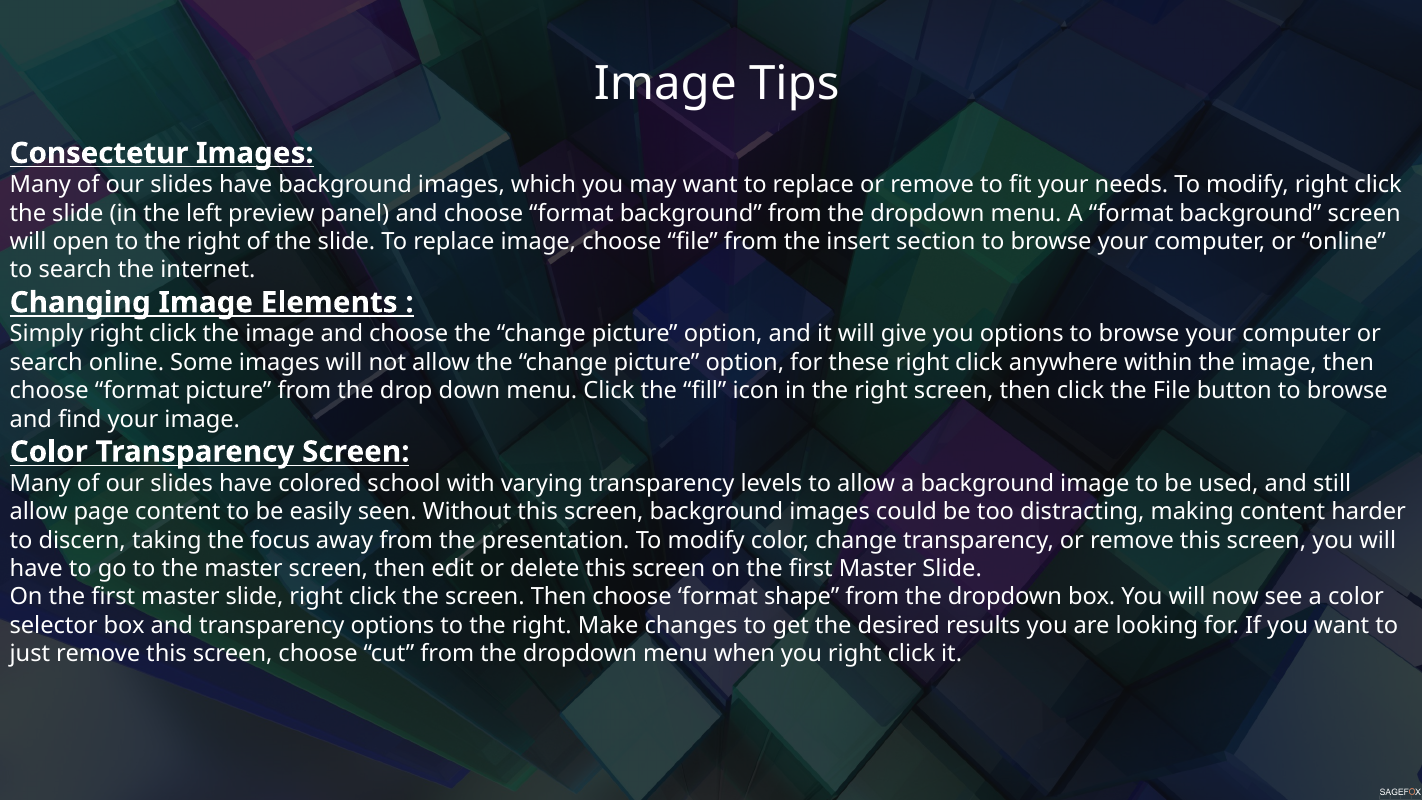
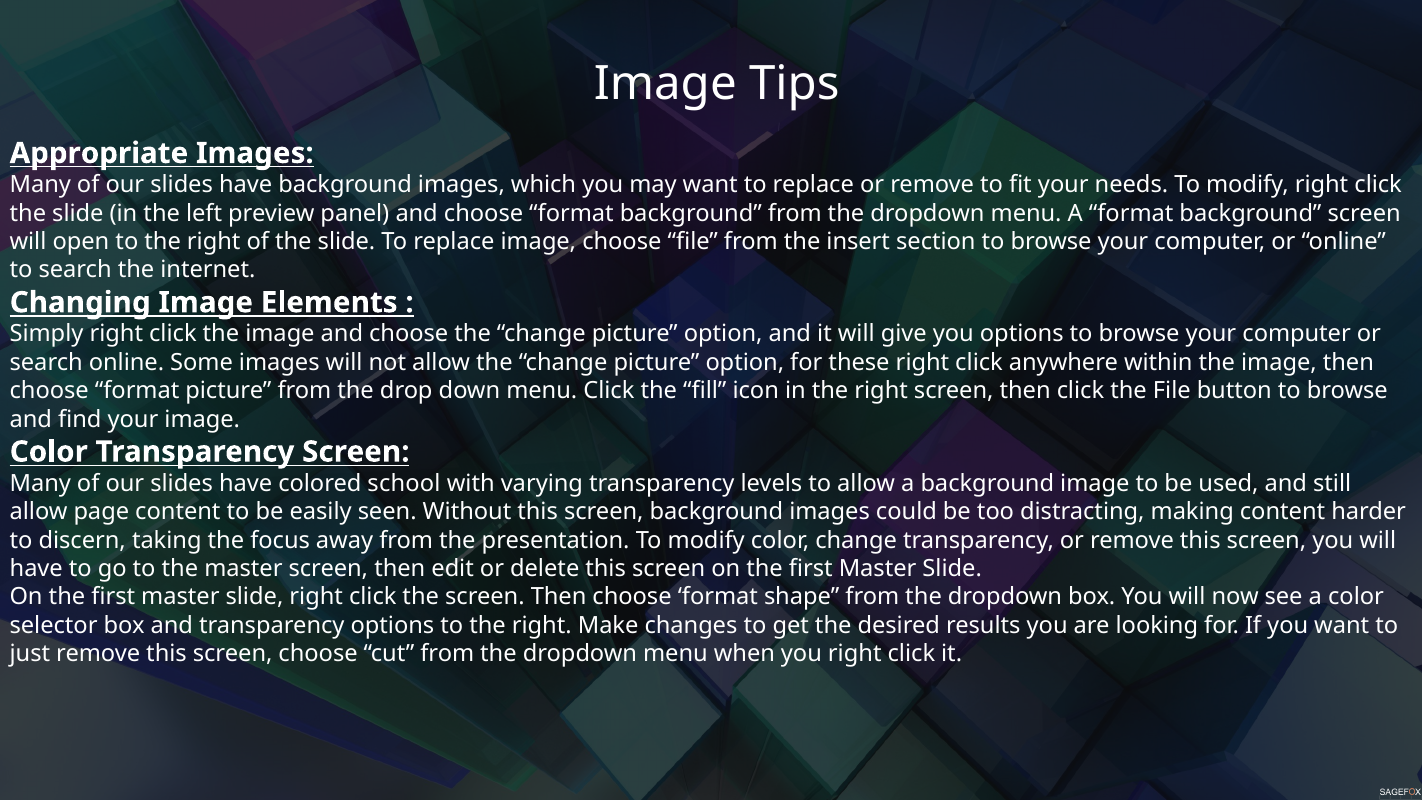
Consectetur: Consectetur -> Appropriate (99, 153)
